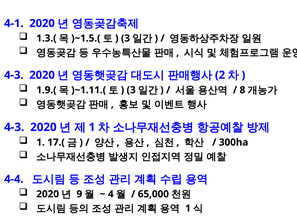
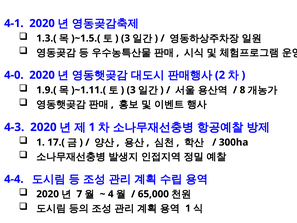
4-3: 4-3 -> 4-0 (14, 75)
9: 9 -> 7 (79, 194)
